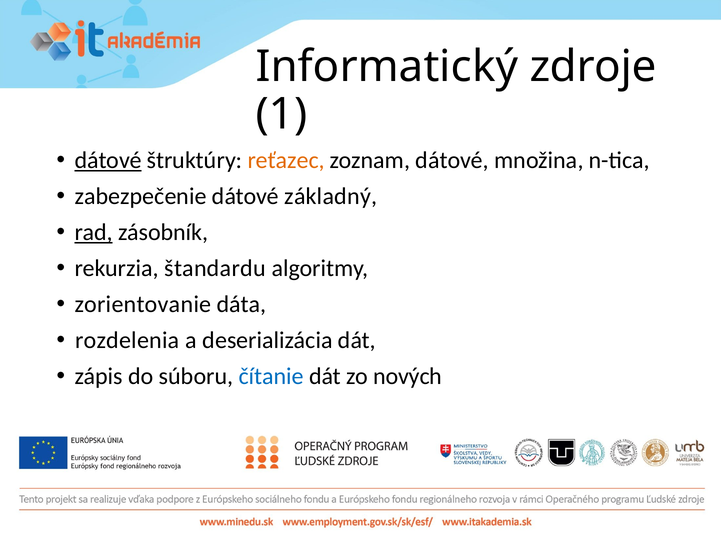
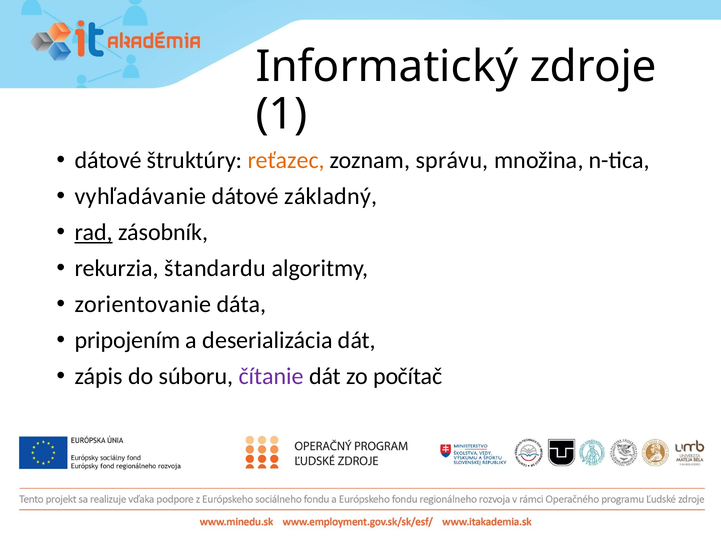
dátové underline: present -> none (108, 160)
zoznam dátové: dátové -> správu (452, 160)
zabezpečenie: zabezpečenie -> vyhľadávanie (141, 196)
rozdelenia: rozdelenia -> pripojením (127, 340)
čítanie colour: blue -> purple (271, 376)
nových: nových -> počítač (408, 376)
